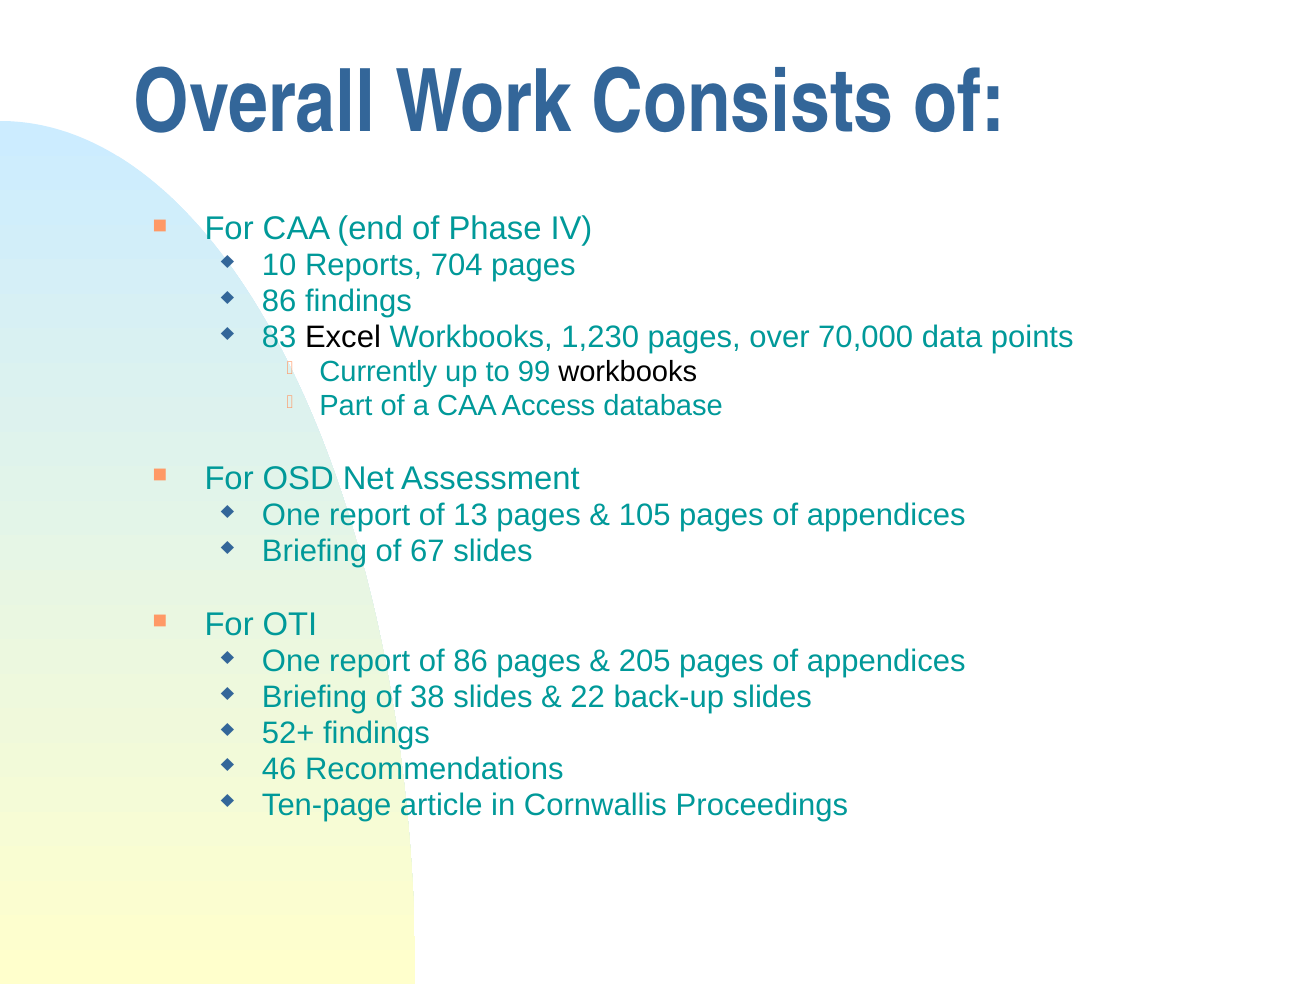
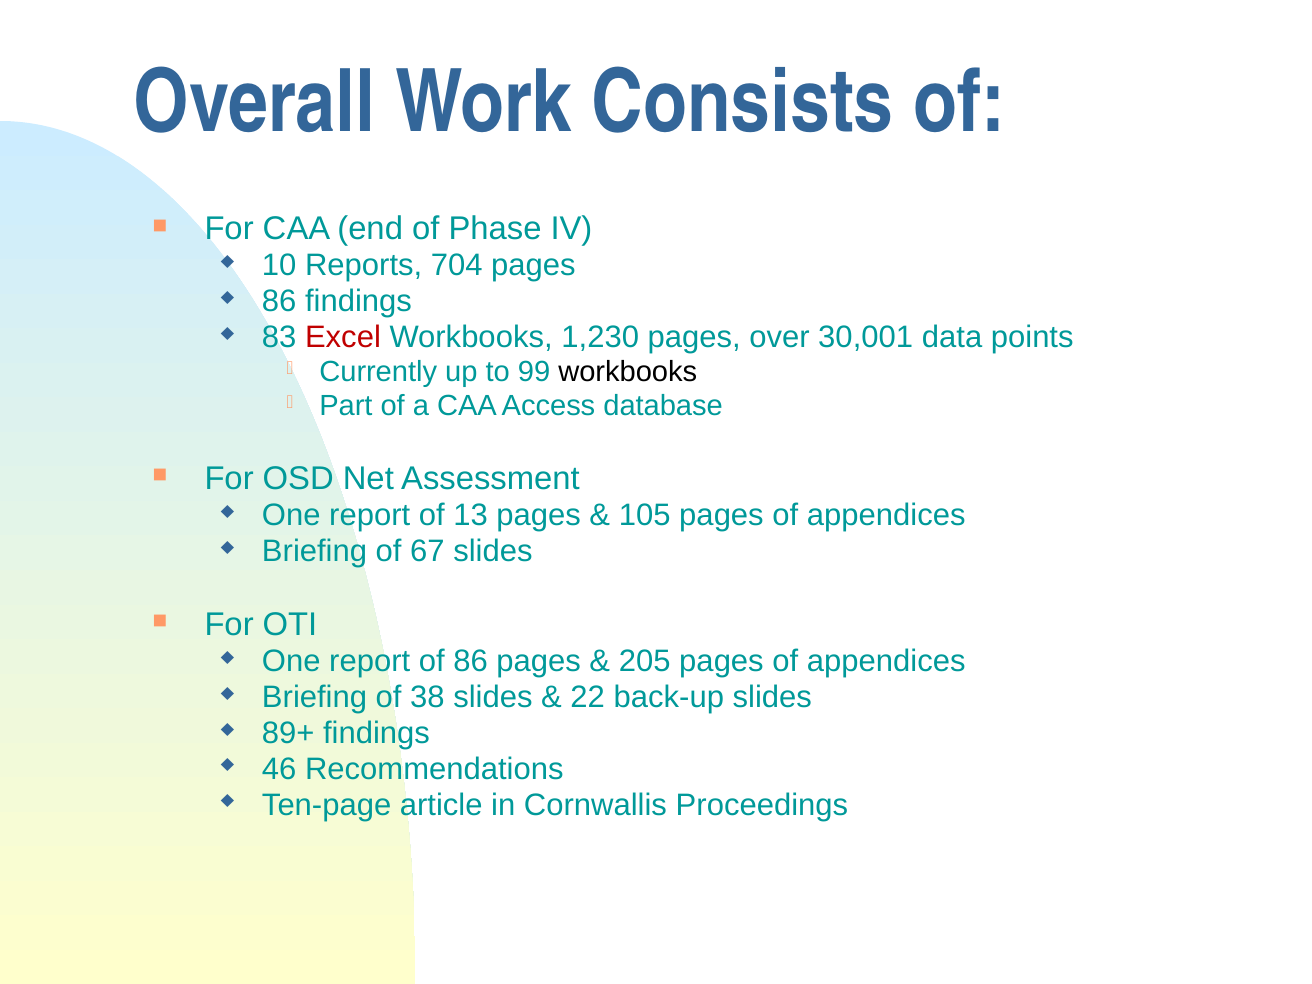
Excel colour: black -> red (343, 338)
70,000: 70,000 -> 30,001 (866, 338)
52+: 52+ -> 89+ (288, 733)
